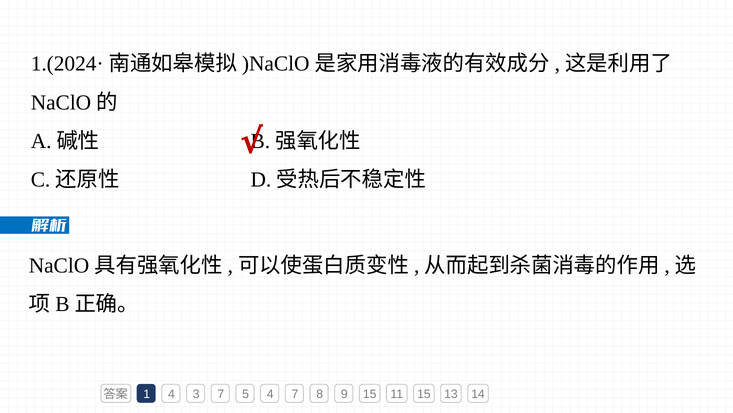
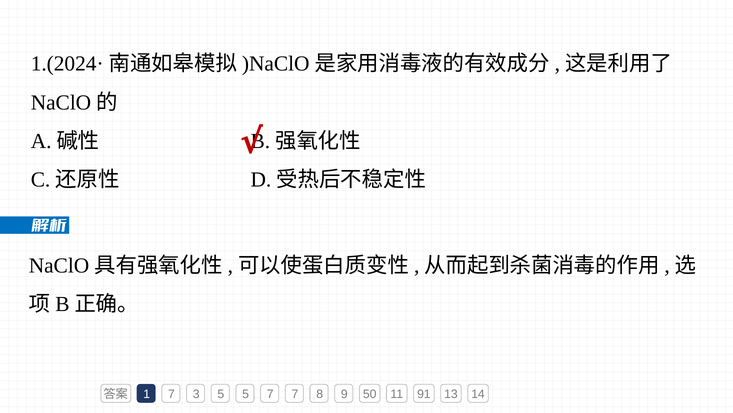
1 4: 4 -> 7 (171, 394)
3 7: 7 -> 5 (221, 394)
5 4: 4 -> 7 (270, 394)
9 15: 15 -> 50 (370, 394)
11 15: 15 -> 91 (424, 394)
